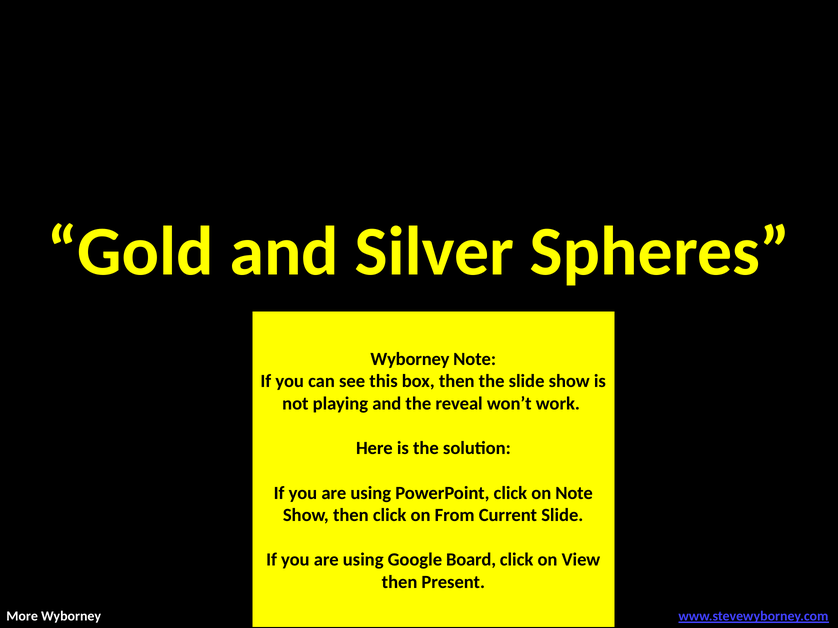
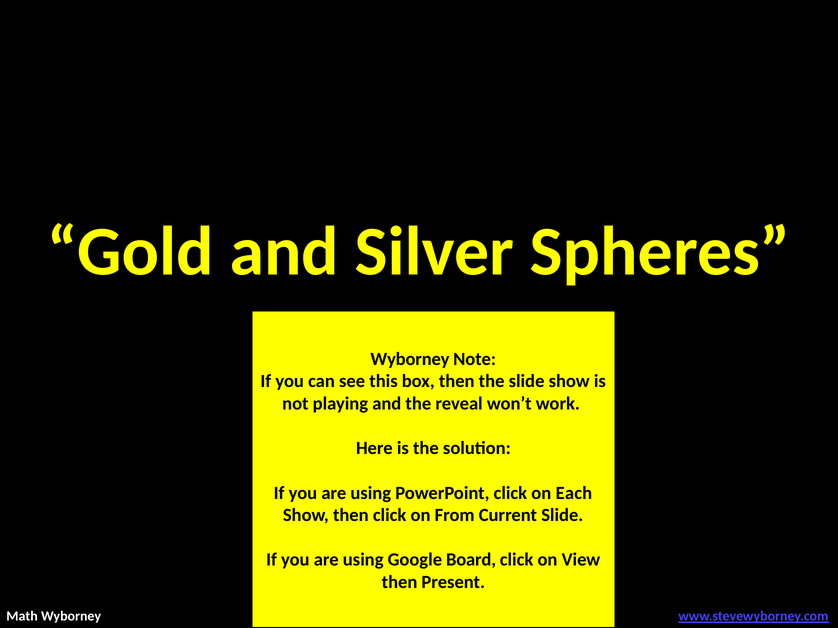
on Note: Note -> Each (574, 493)
More: More -> Math (22, 617)
